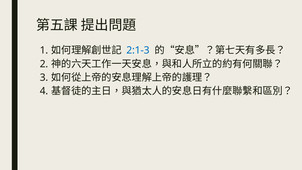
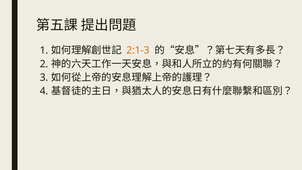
2:1-3 colour: blue -> orange (138, 50)
